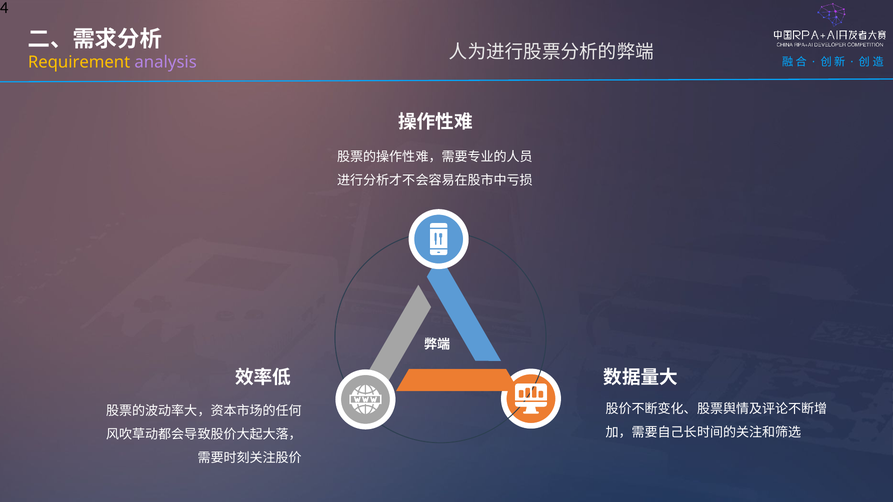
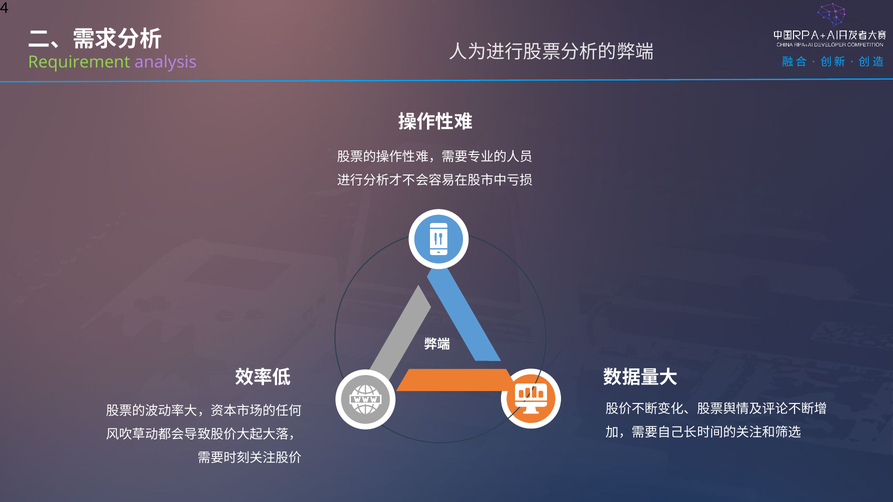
Requirement colour: yellow -> light green (79, 62)
